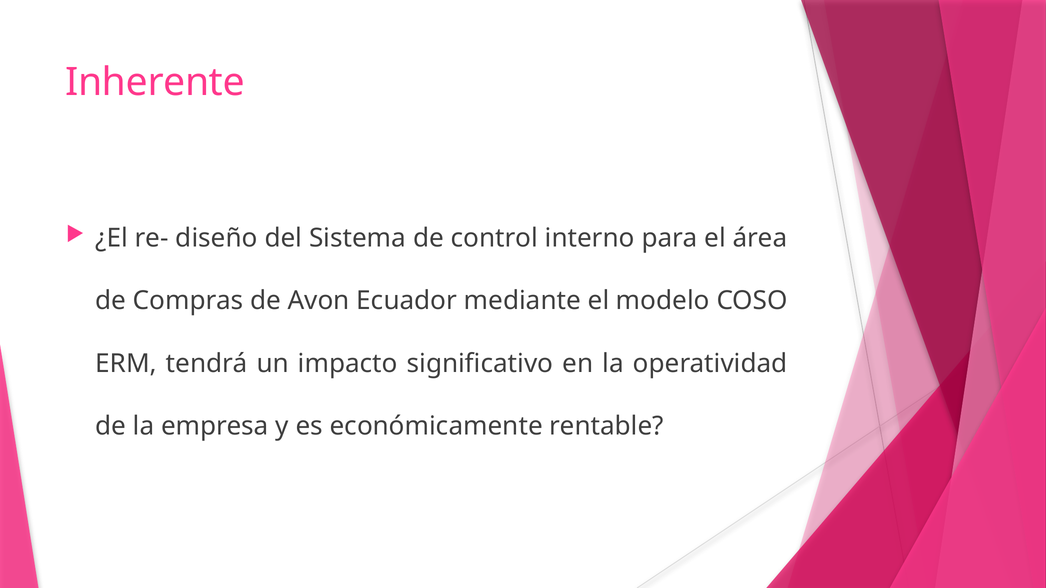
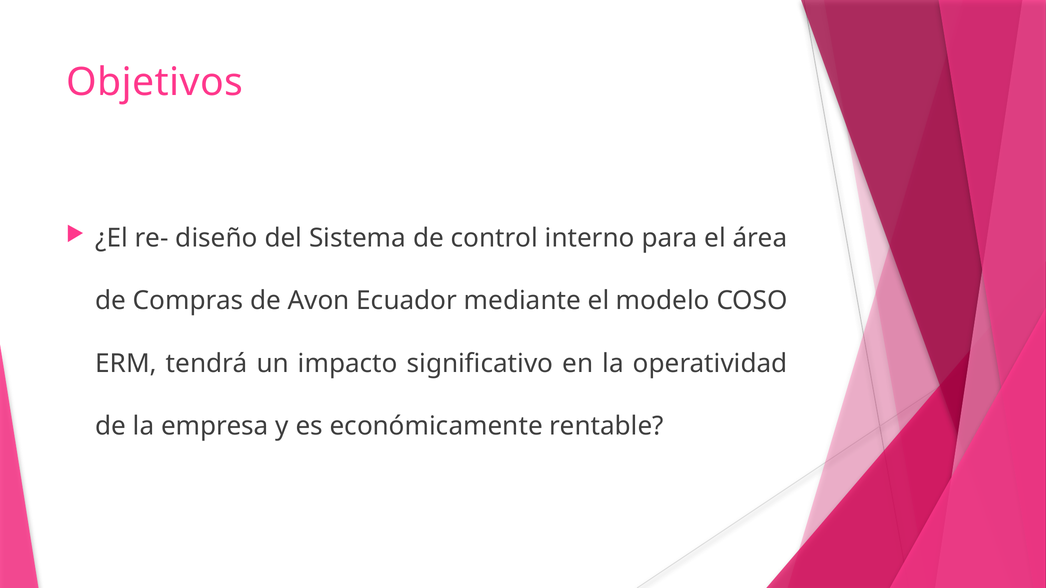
Inherente: Inherente -> Objetivos (155, 82)
